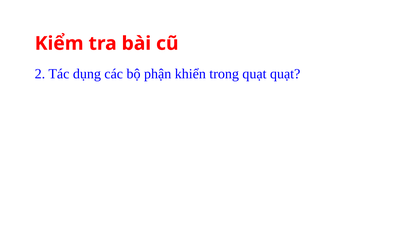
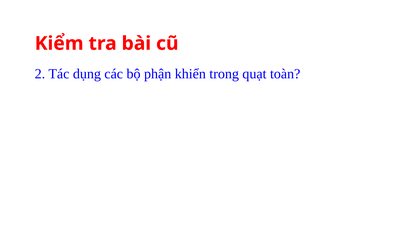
quạt quạt: quạt -> toàn (285, 74)
